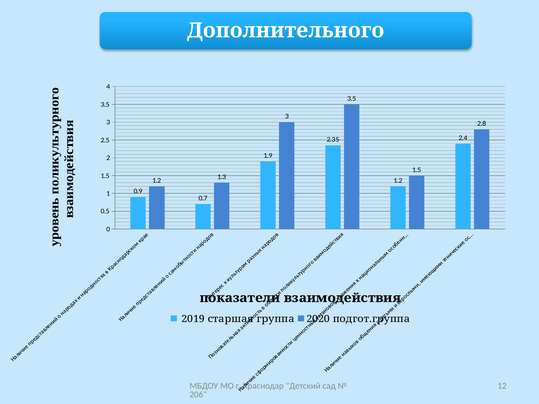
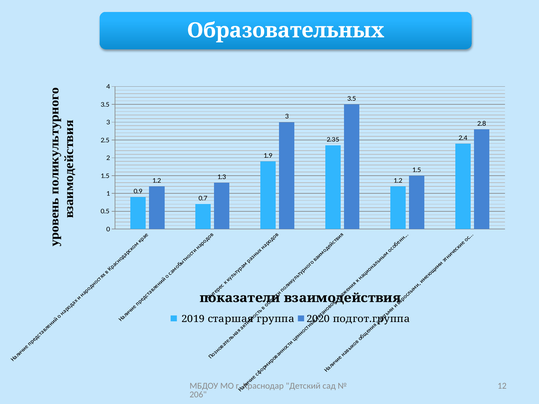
Дополнительного: Дополнительного -> Образовательных (286, 30)
